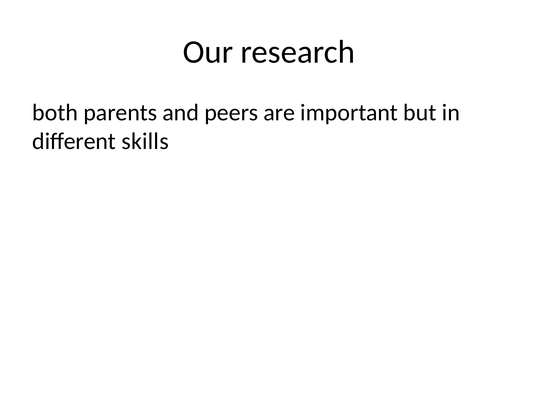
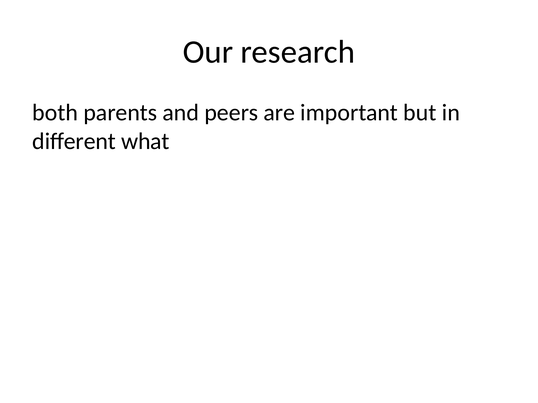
skills: skills -> what (145, 142)
